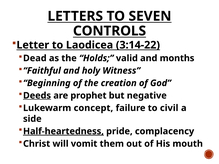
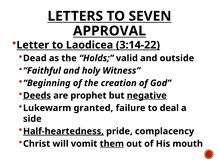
CONTROLS: CONTROLS -> APPROVAL (109, 31)
months: months -> outside (177, 58)
negative underline: none -> present (147, 96)
concept: concept -> granted (93, 108)
civil: civil -> deal (169, 108)
them underline: none -> present (112, 144)
